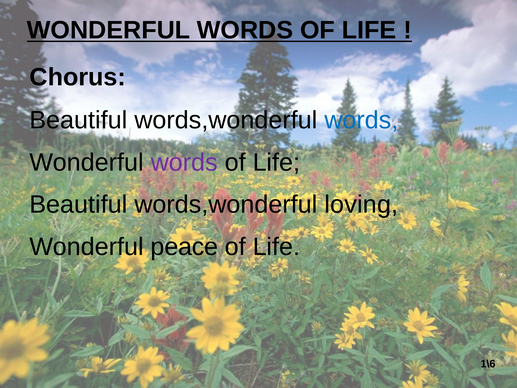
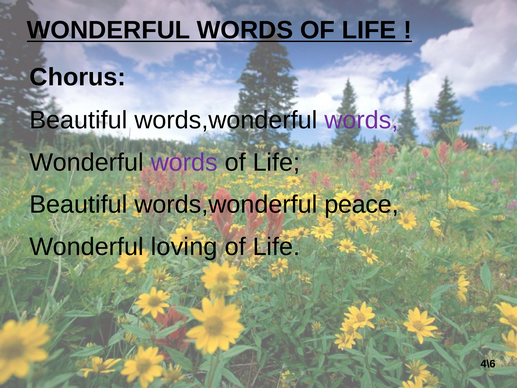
words colour: blue -> purple (361, 120)
loving: loving -> peace (362, 204)
peace: peace -> loving (184, 247)
1\6: 1\6 -> 4\6 (488, 364)
